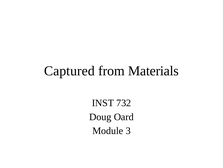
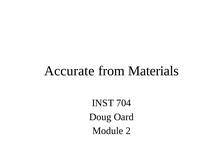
Captured: Captured -> Accurate (69, 71)
732: 732 -> 704 (124, 102)
3: 3 -> 2 (128, 130)
